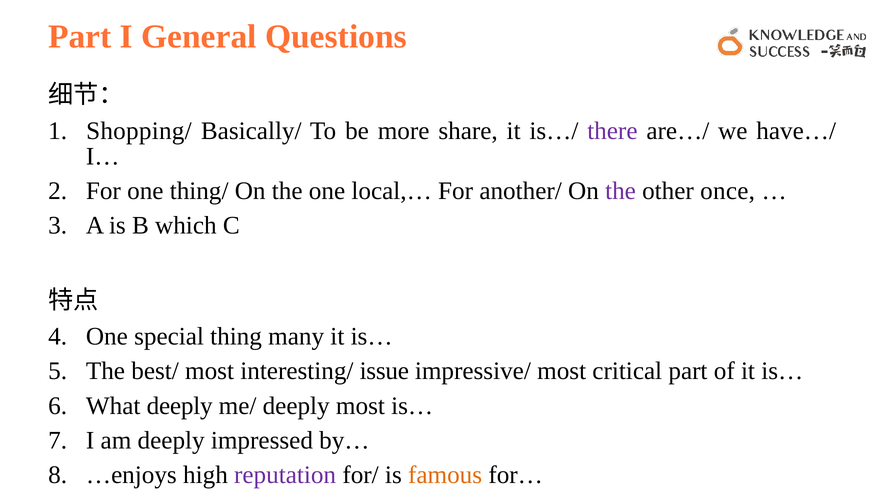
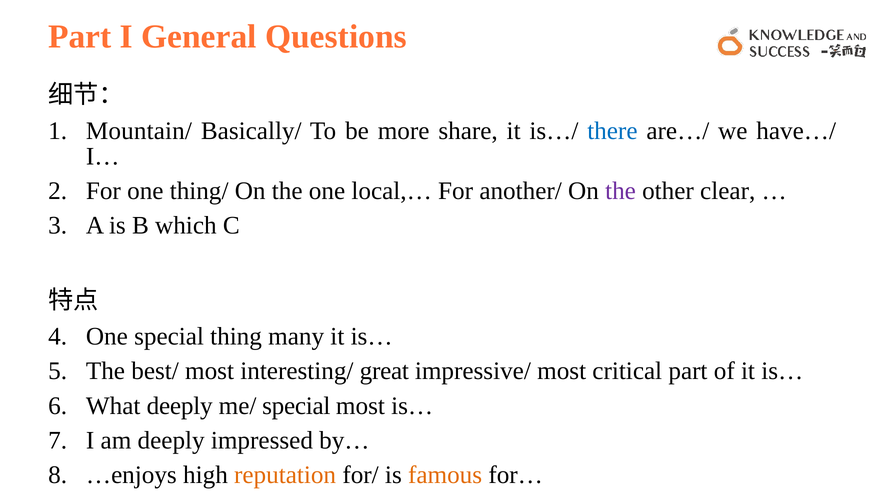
Shopping/: Shopping/ -> Mountain/ (139, 131)
there colour: purple -> blue (612, 131)
once: once -> clear (728, 191)
issue: issue -> great (384, 371)
me/ deeply: deeply -> special (296, 405)
reputation colour: purple -> orange (285, 474)
